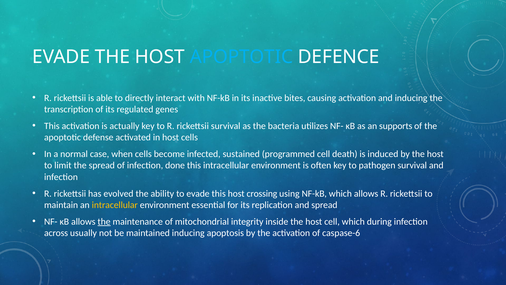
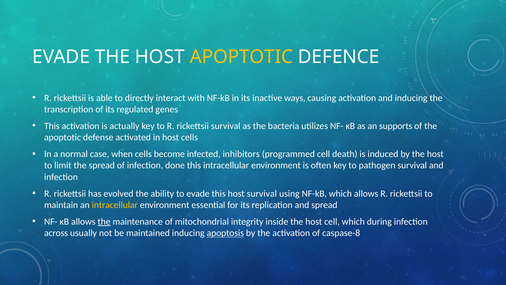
APOPTOTIC colour: light blue -> yellow (241, 57)
bites: bites -> ways (295, 98)
sustained: sustained -> inhibitors (241, 154)
host crossing: crossing -> survival (262, 193)
apoptosis underline: none -> present (225, 233)
caspase-6: caspase-6 -> caspase-8 (341, 233)
